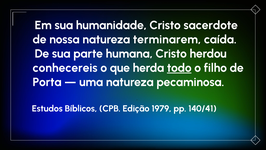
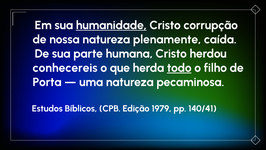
humanidade underline: none -> present (111, 25)
sacerdote: sacerdote -> corrupção (211, 25)
terminarem: terminarem -> plenamente (167, 39)
